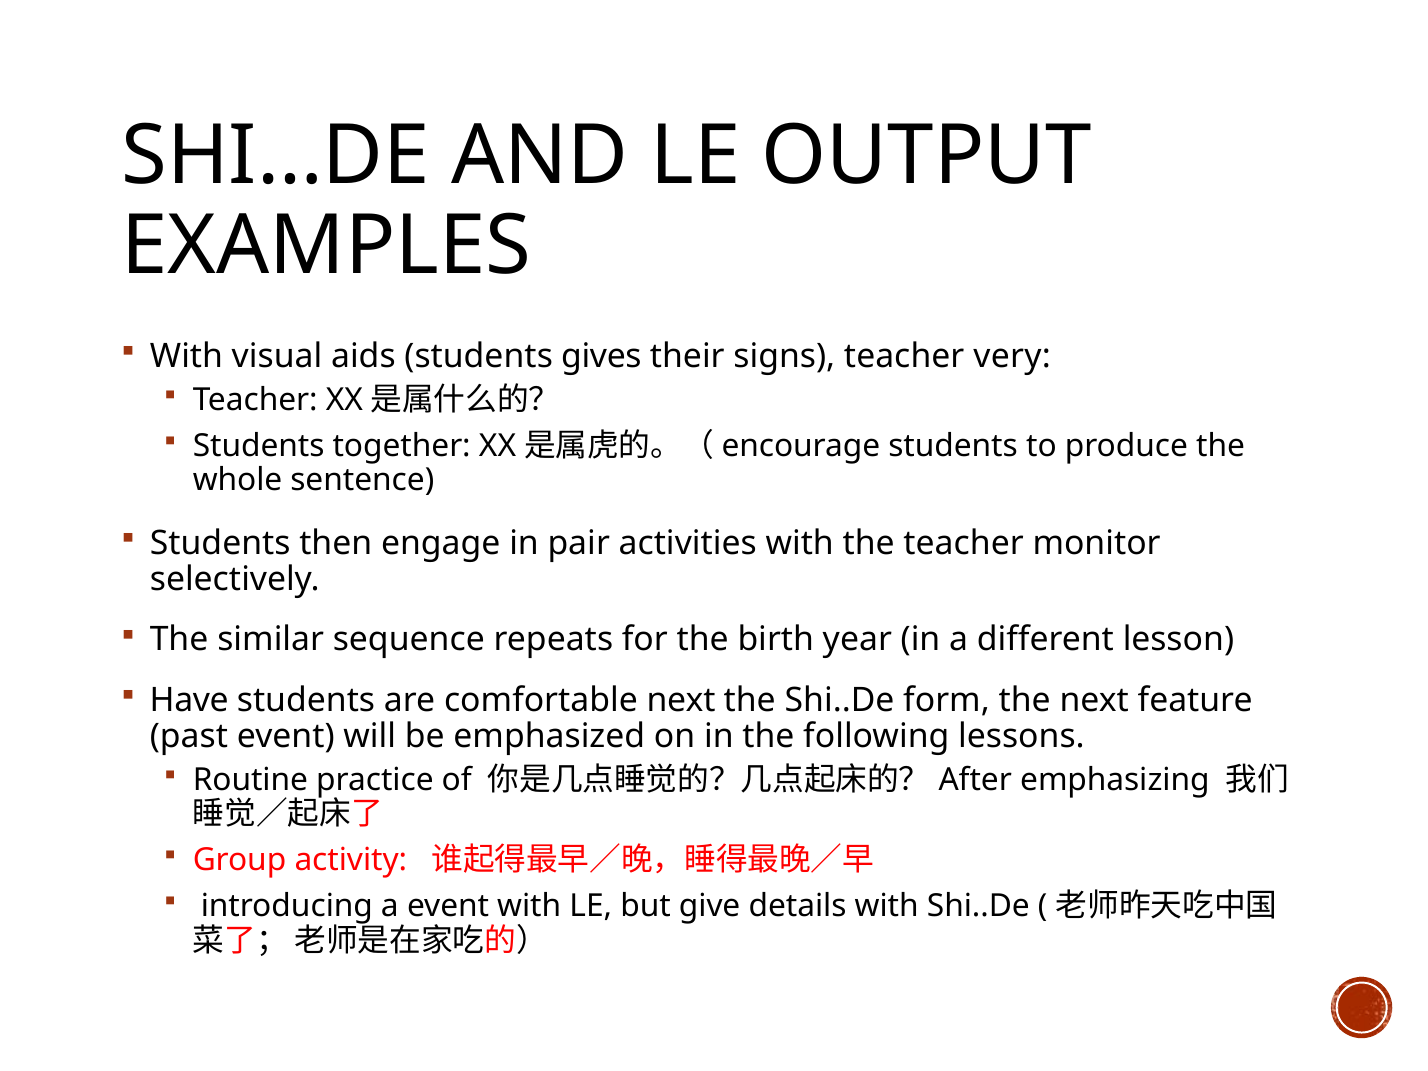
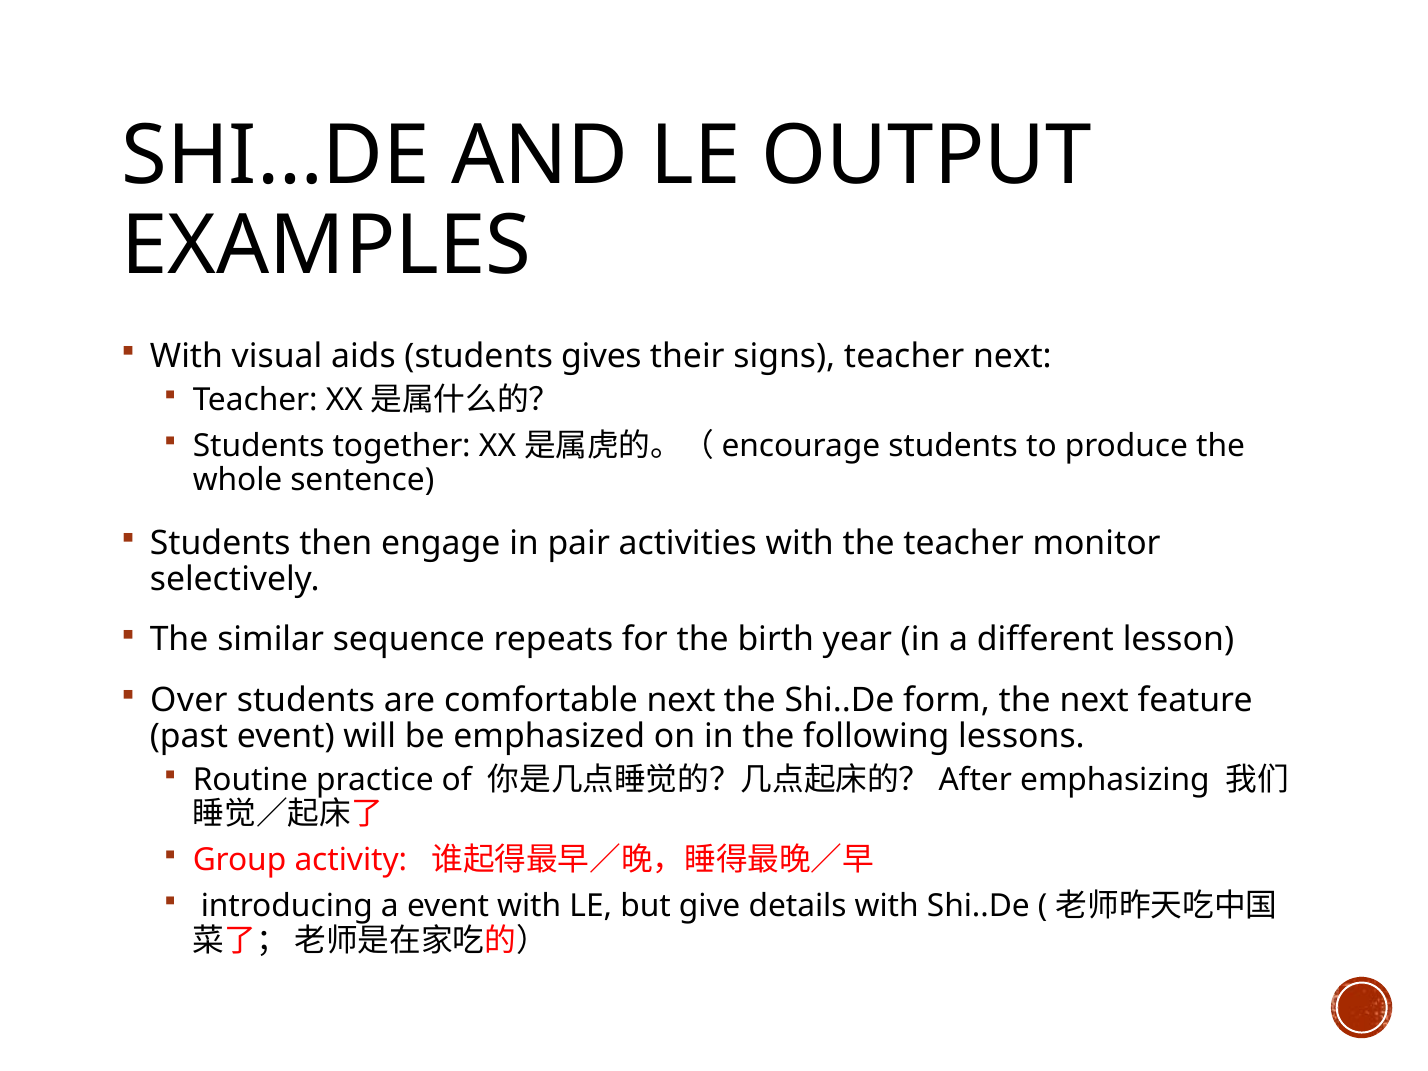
teacher very: very -> next (1012, 356)
Have: Have -> Over (189, 700)
